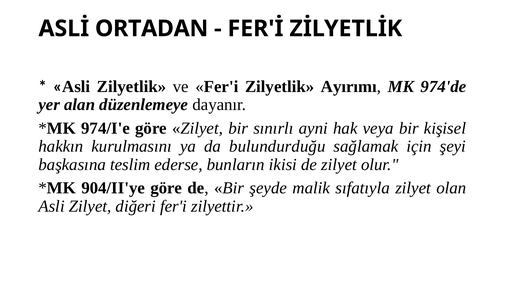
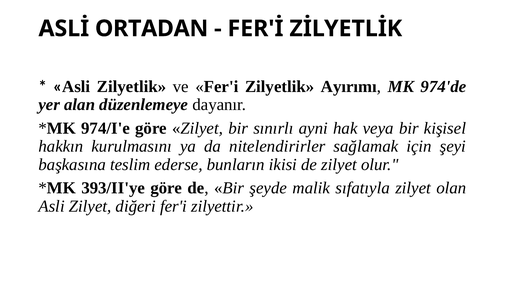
bulundurduğu: bulundurduğu -> nitelendirirler (277, 146)
904/II'ye: 904/II'ye -> 393/II'ye (113, 188)
